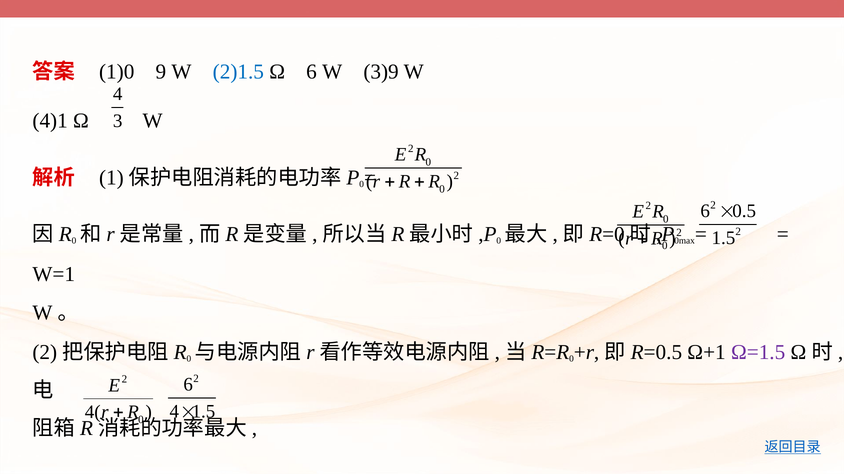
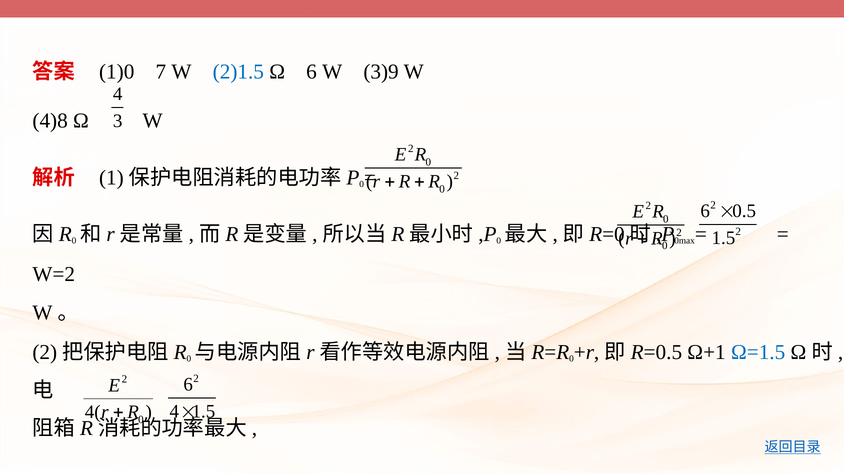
9: 9 -> 7 (161, 72)
4)1: 4)1 -> 4)8 (50, 121)
W=1: W=1 -> W=2 (54, 274)
Ω=1.5 colour: purple -> blue (758, 352)
